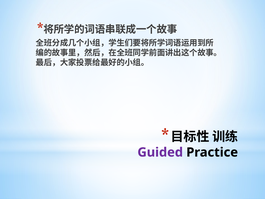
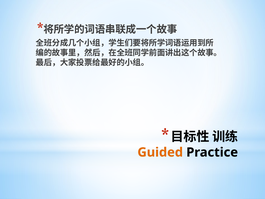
Guided colour: purple -> orange (160, 152)
